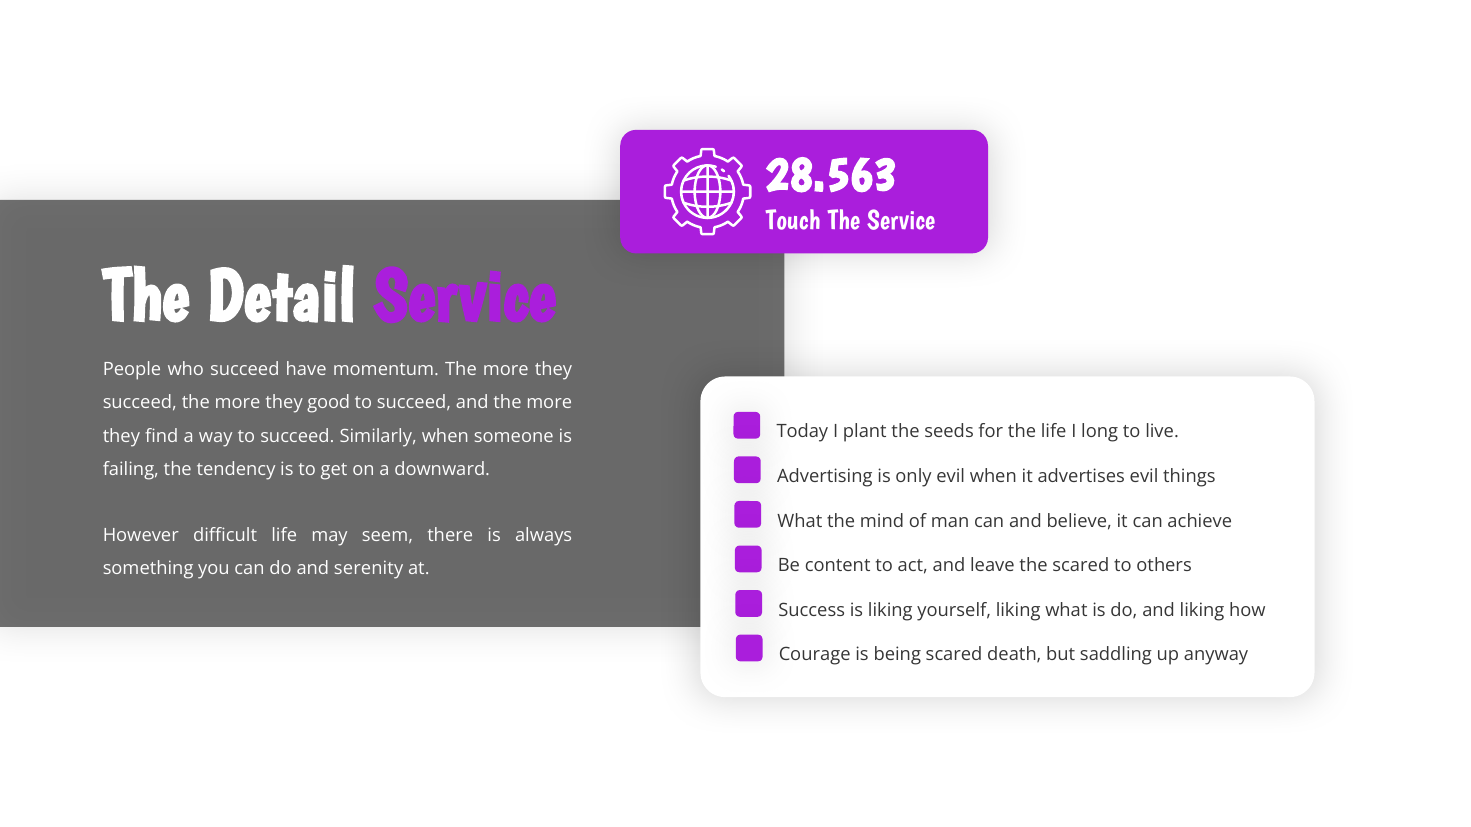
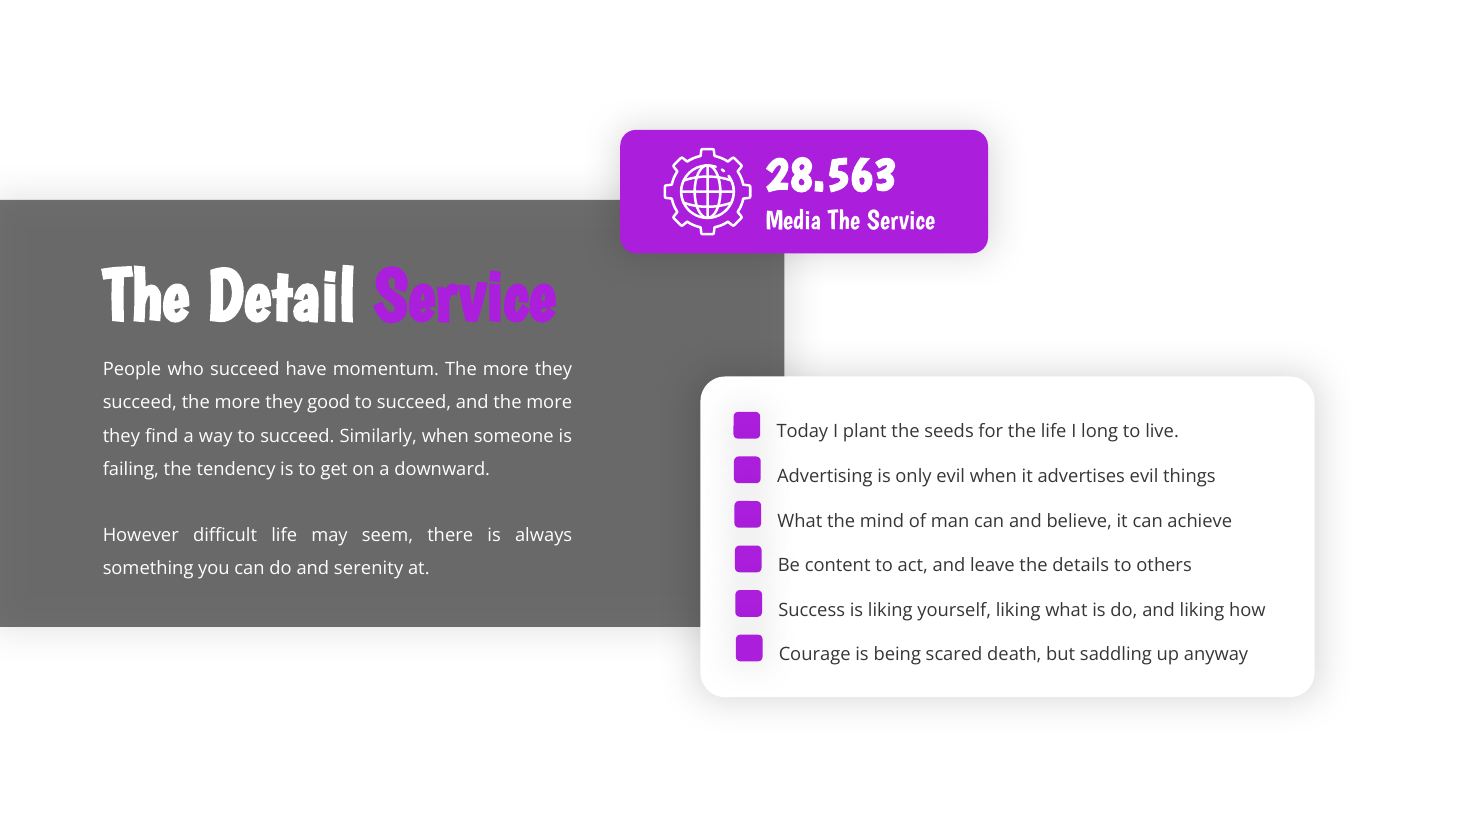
Touch: Touch -> Media (793, 221)
the scared: scared -> details (1081, 566)
